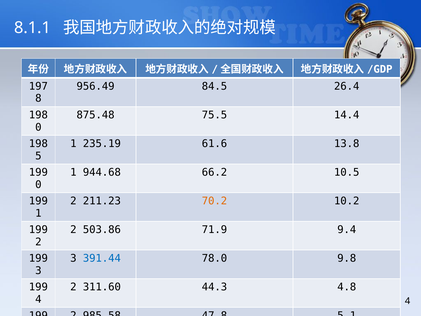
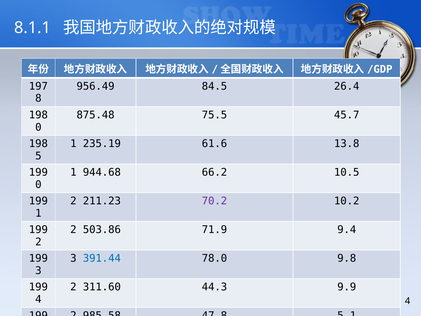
14.4: 14.4 -> 45.7 (347, 115)
70.2 colour: orange -> purple (214, 201)
4.8: 4.8 -> 9.9 (347, 287)
